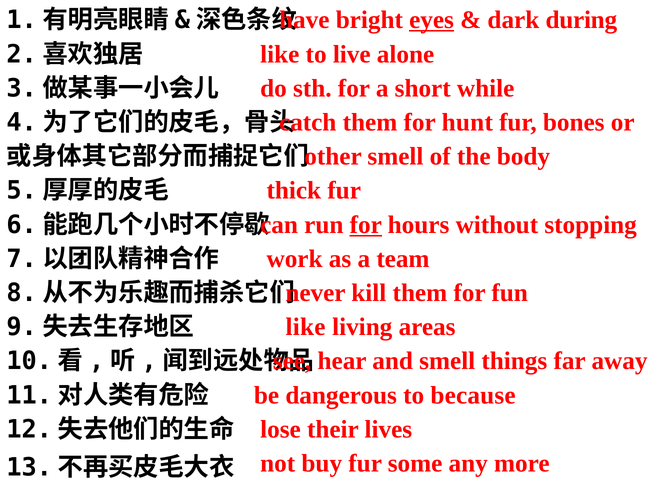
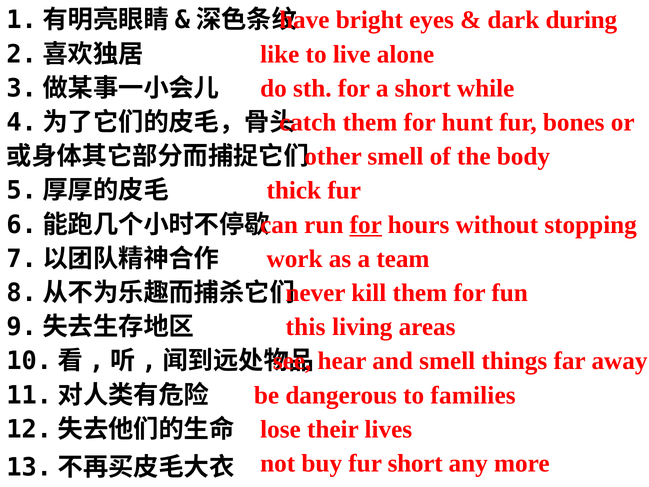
eyes underline: present -> none (432, 20)
like: like -> this (306, 327)
because: because -> families (473, 395)
fur some: some -> short (415, 463)
